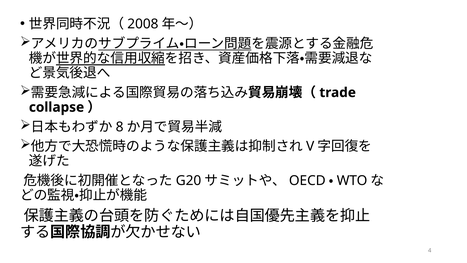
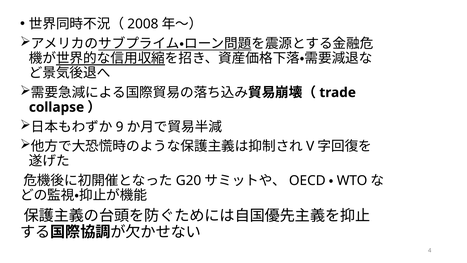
8: 8 -> 9 (120, 127)
